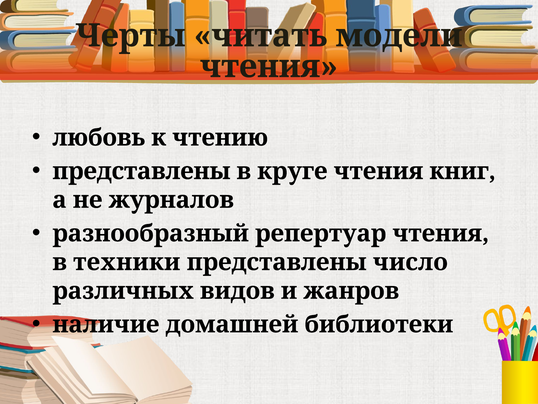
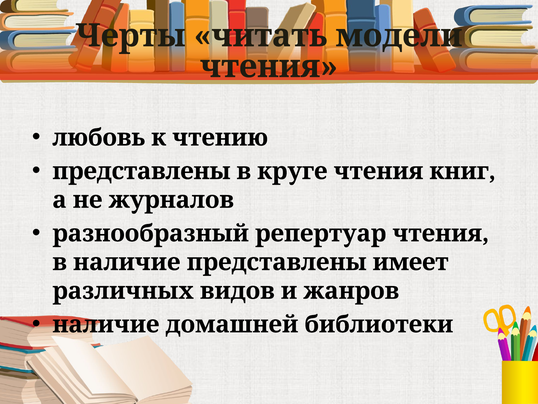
в техники: техники -> наличие (127, 262)
число: число -> имеет (411, 262)
